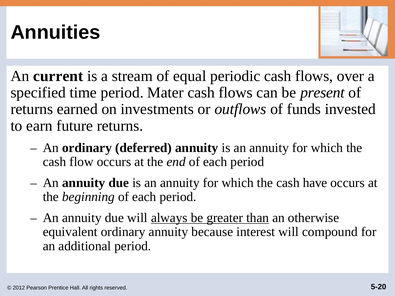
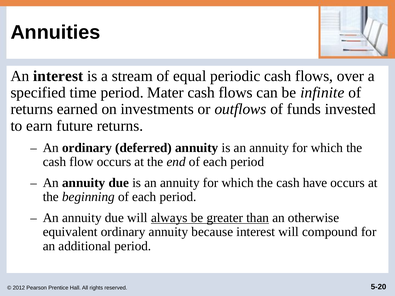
An current: current -> interest (58, 76)
present: present -> infinite (322, 93)
